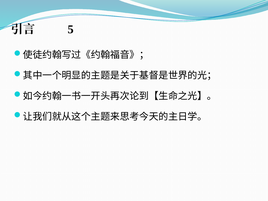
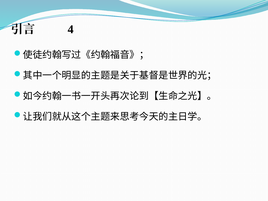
5: 5 -> 4 (71, 29)
